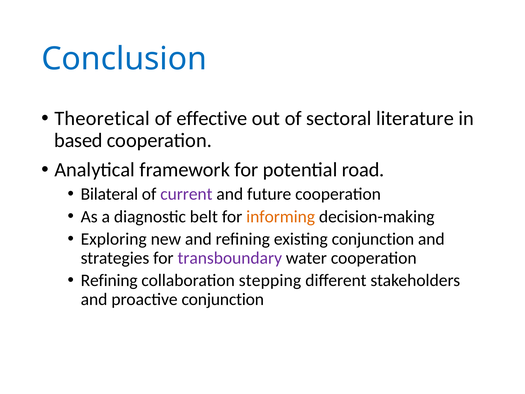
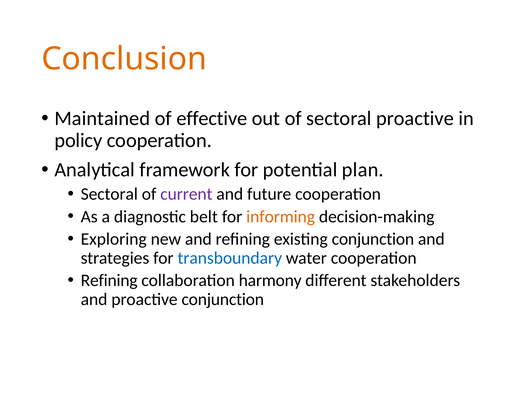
Conclusion colour: blue -> orange (124, 59)
Theoretical: Theoretical -> Maintained (102, 118)
sectoral literature: literature -> proactive (415, 118)
based: based -> policy (78, 140)
road: road -> plan (363, 170)
Bilateral: Bilateral -> Sectoral (109, 194)
transboundary colour: purple -> blue (230, 258)
stepping: stepping -> harmony (270, 280)
